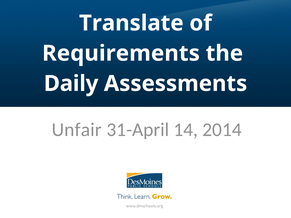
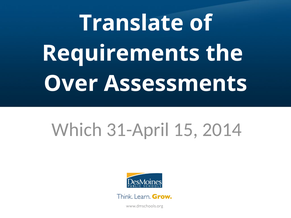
Daily: Daily -> Over (71, 84)
Unfair: Unfair -> Which (77, 130)
14: 14 -> 15 (186, 130)
